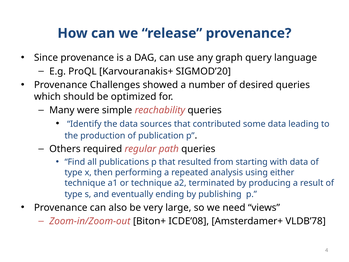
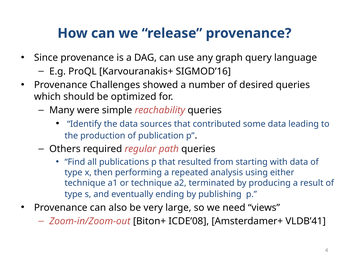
SIGMOD’20: SIGMOD’20 -> SIGMOD’16 (203, 71)
VLDB’78: VLDB’78 -> VLDB’41 (306, 221)
